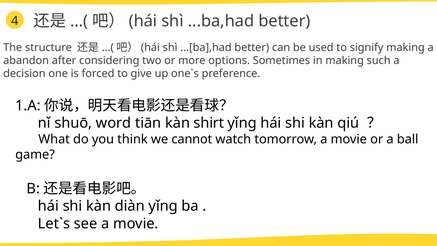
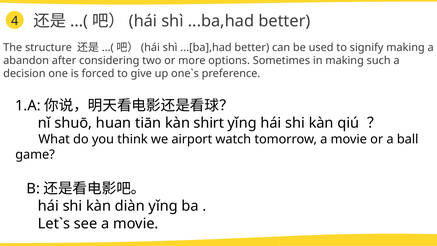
word: word -> huan (114, 123)
cannot: cannot -> airport (192, 139)
